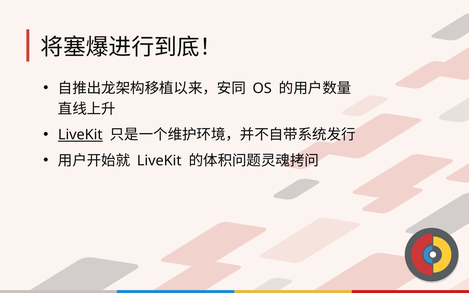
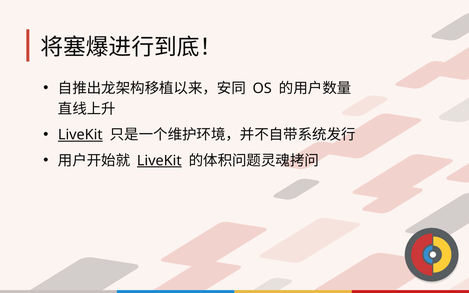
LiveKit underline: none -> present (159, 161)
